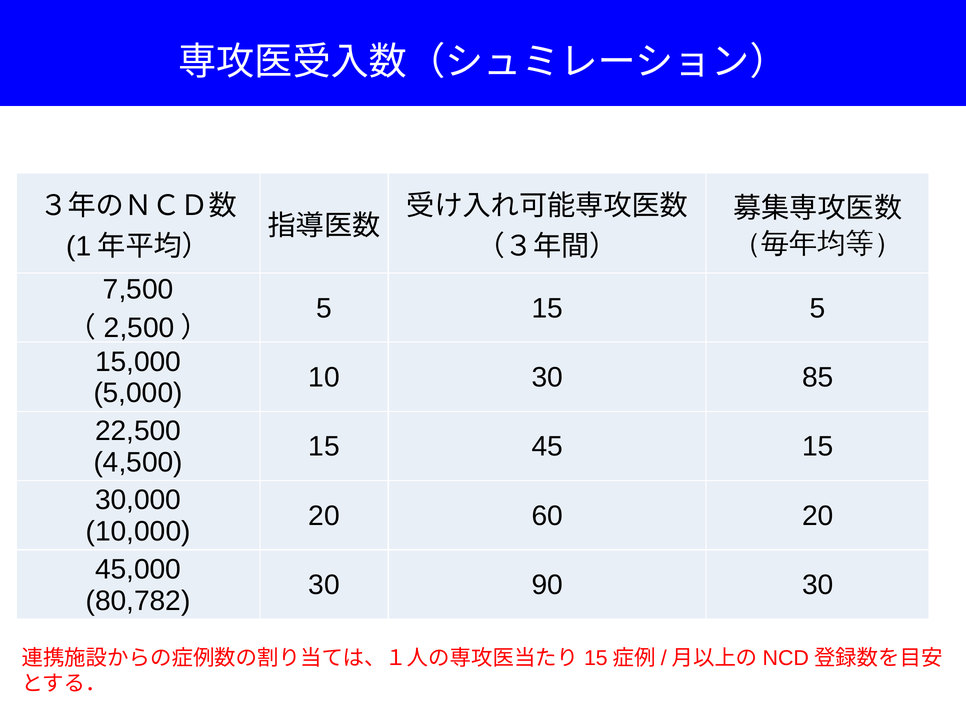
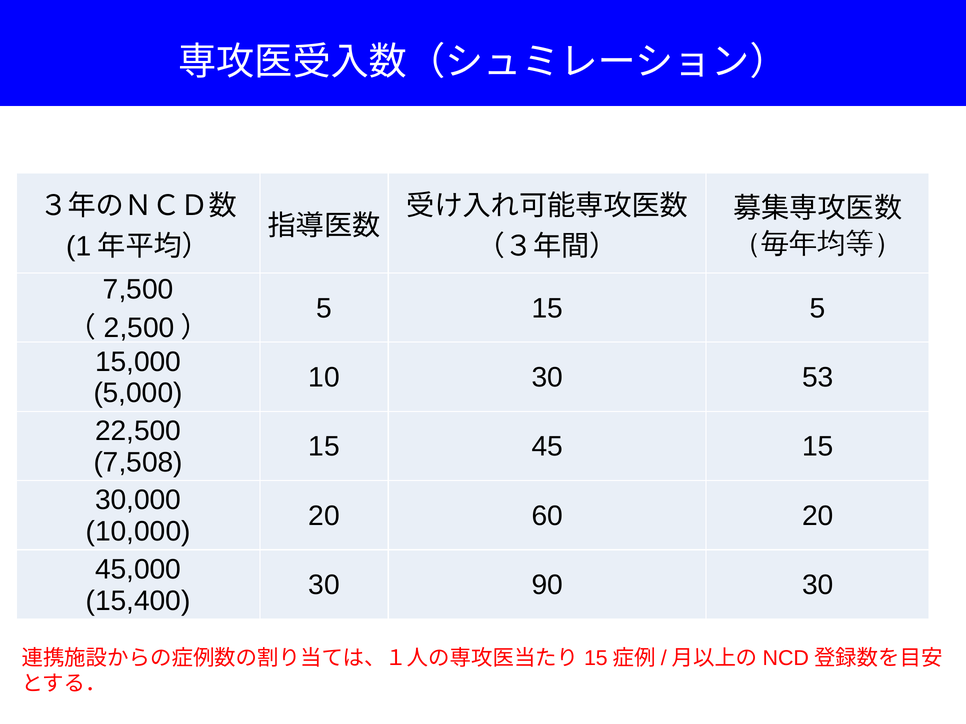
85: 85 -> 53 (818, 378)
4,500: 4,500 -> 7,508 (138, 463)
80,782: 80,782 -> 15,400 (138, 601)
